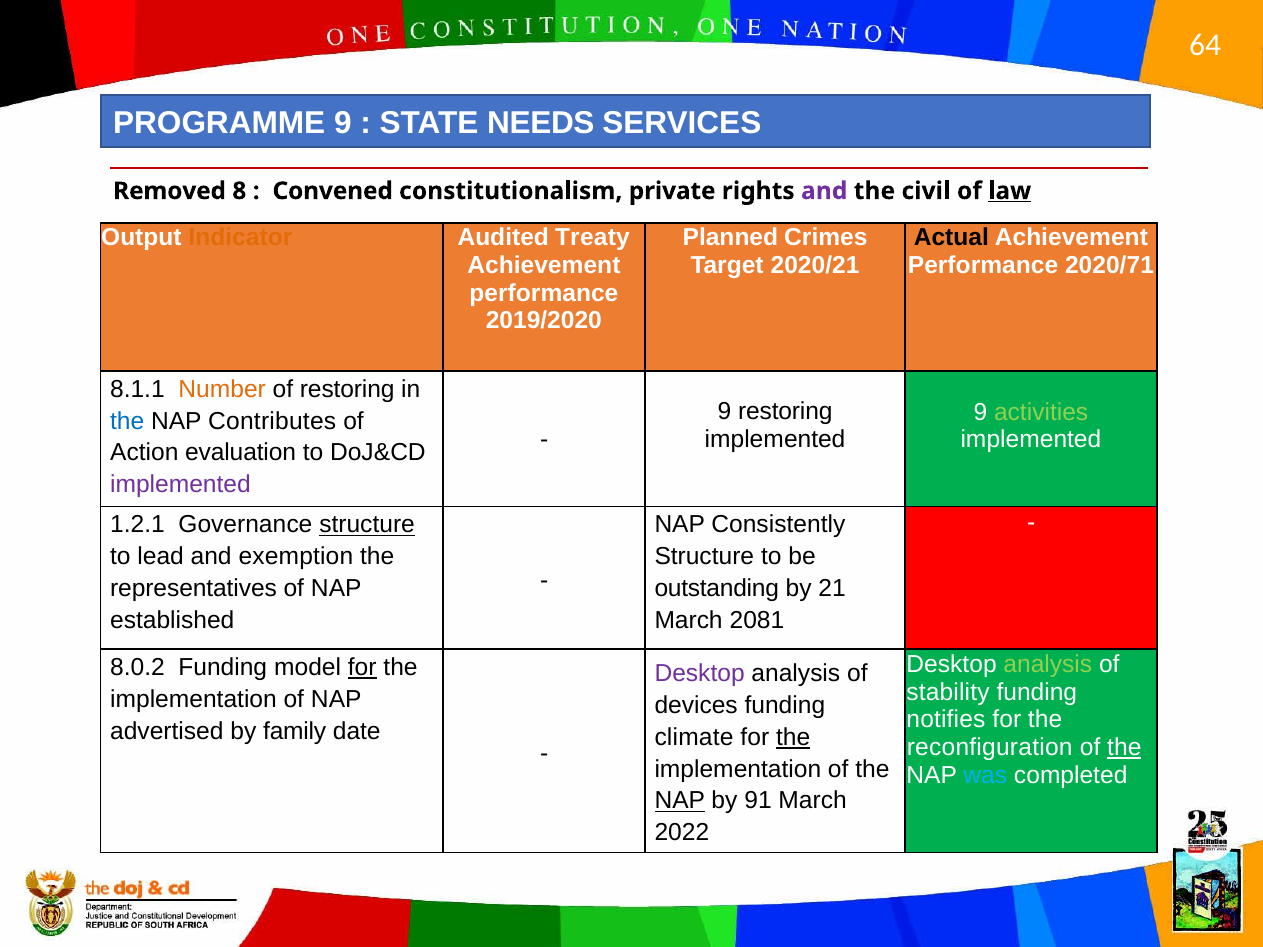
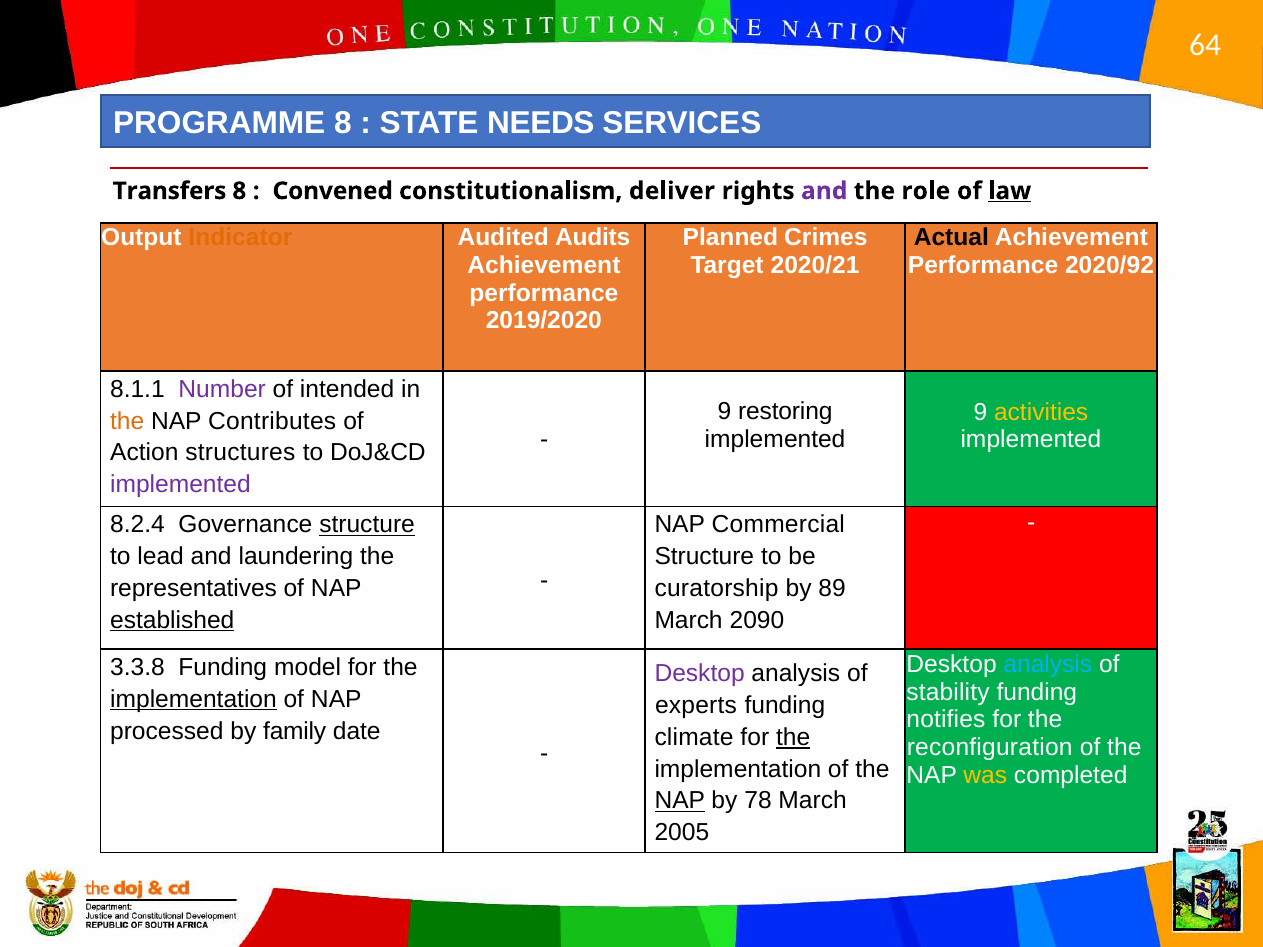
PROGRAMME 9: 9 -> 8 (343, 123)
Removed: Removed -> Transfers (170, 191)
private: private -> deliver (672, 191)
civil: civil -> role (926, 191)
Treaty: Treaty -> Audits (593, 238)
2020/71: 2020/71 -> 2020/92 (1109, 265)
Number colour: orange -> purple (222, 389)
of restoring: restoring -> intended (347, 389)
activities colour: light green -> yellow (1041, 412)
the colour: blue -> orange (127, 421)
evaluation: evaluation -> structures (240, 453)
1.2.1: 1.2.1 -> 8.2.4 (137, 525)
Consistently: Consistently -> Commercial (778, 525)
exemption: exemption -> laundering (296, 557)
outstanding: outstanding -> curatorship (717, 588)
21: 21 -> 89 (832, 588)
established underline: none -> present (172, 620)
2081: 2081 -> 2090 (757, 620)
analysis colour: light green -> light blue (1048, 665)
8.0.2: 8.0.2 -> 3.3.8 (137, 668)
for underline: present -> none (362, 668)
implementation underline: none -> present (193, 699)
devices: devices -> experts (696, 706)
advertised: advertised -> processed (167, 731)
the underline: present -> none (1124, 748)
was colour: light blue -> yellow (985, 775)
91: 91 -> 78 (758, 801)
2022: 2022 -> 2005 (682, 833)
